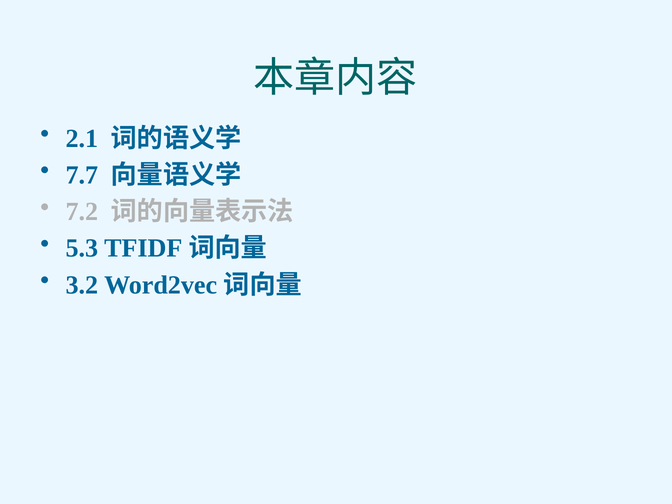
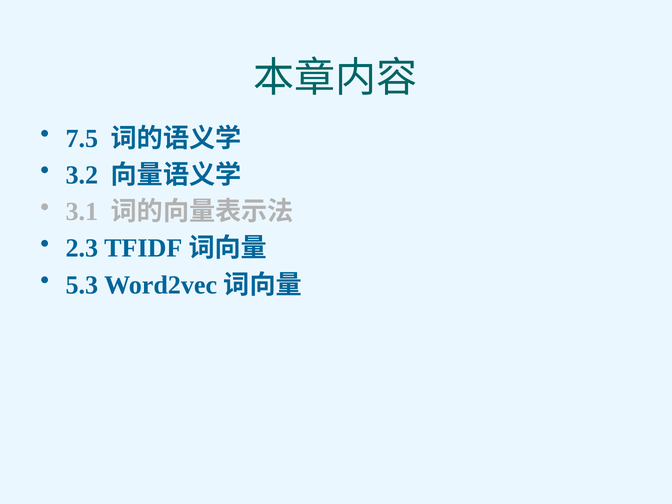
2.1: 2.1 -> 7.5 (82, 138)
7.7: 7.7 -> 3.2 (82, 175)
7.2: 7.2 -> 3.1 (82, 212)
5.3: 5.3 -> 2.3 (82, 248)
3.2: 3.2 -> 5.3 (82, 285)
